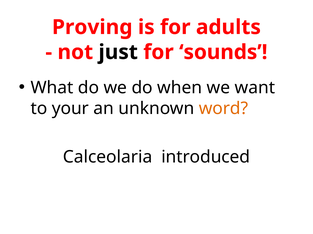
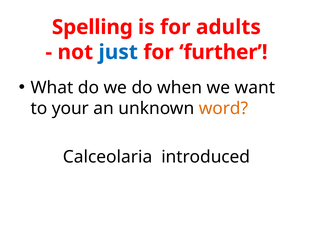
Proving: Proving -> Spelling (92, 27)
just colour: black -> blue (118, 52)
sounds: sounds -> further (223, 52)
